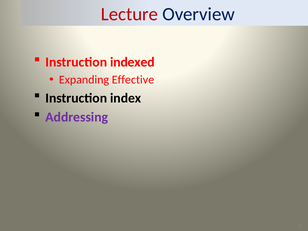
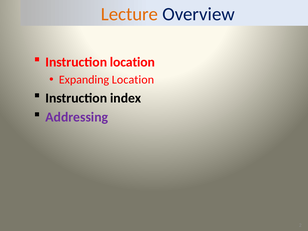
Lecture colour: red -> orange (130, 14)
Instruction indexed: indexed -> location (132, 62)
Expanding Effective: Effective -> Location (133, 80)
